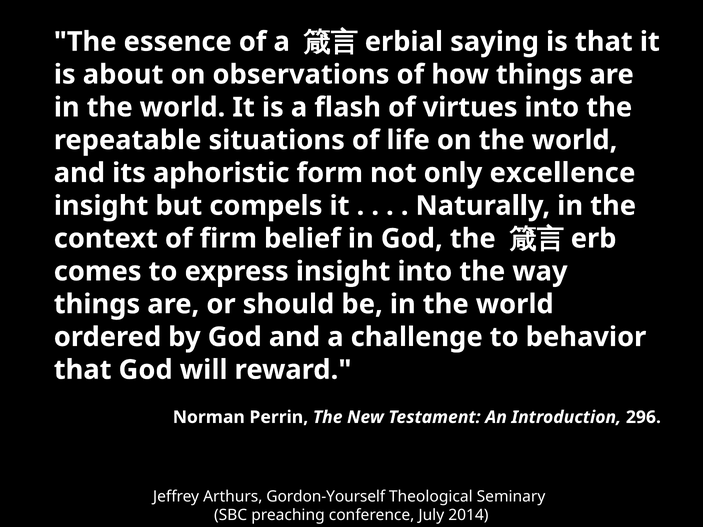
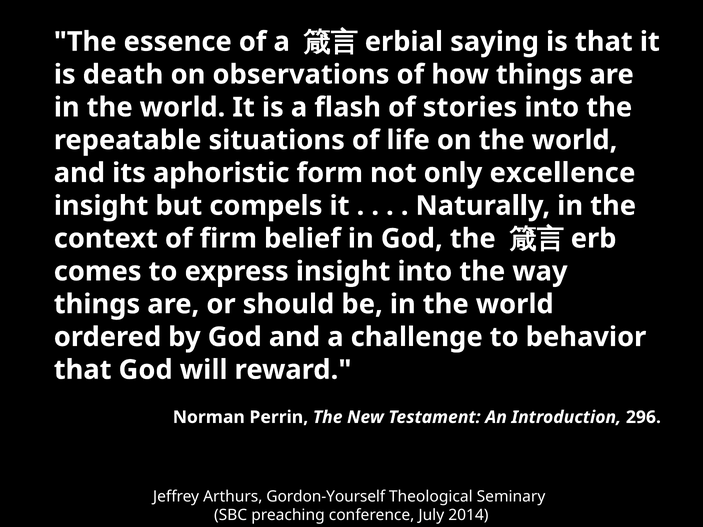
about: about -> death (123, 75)
virtues: virtues -> stories (470, 107)
